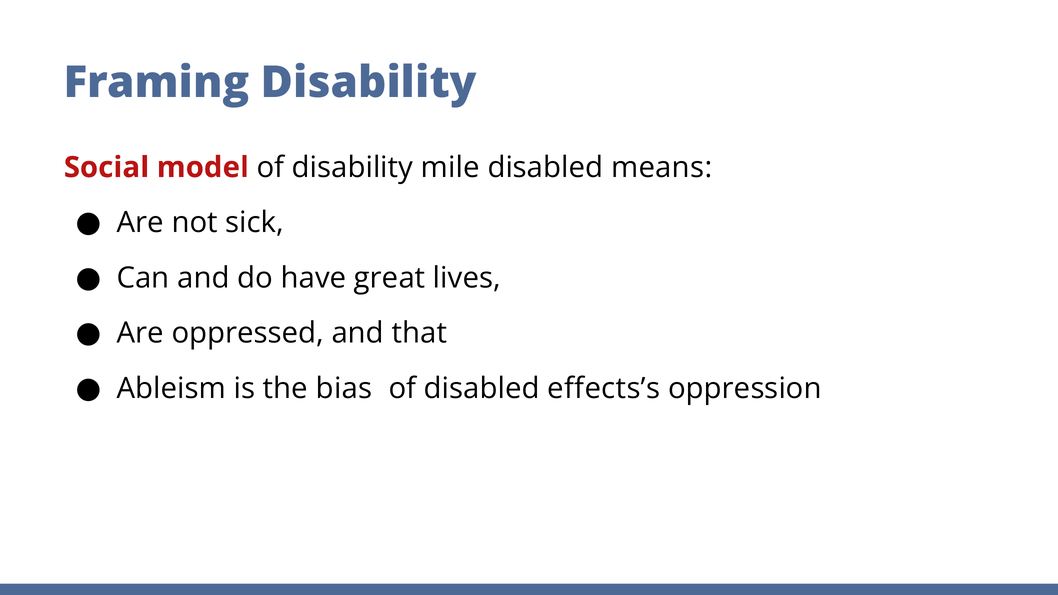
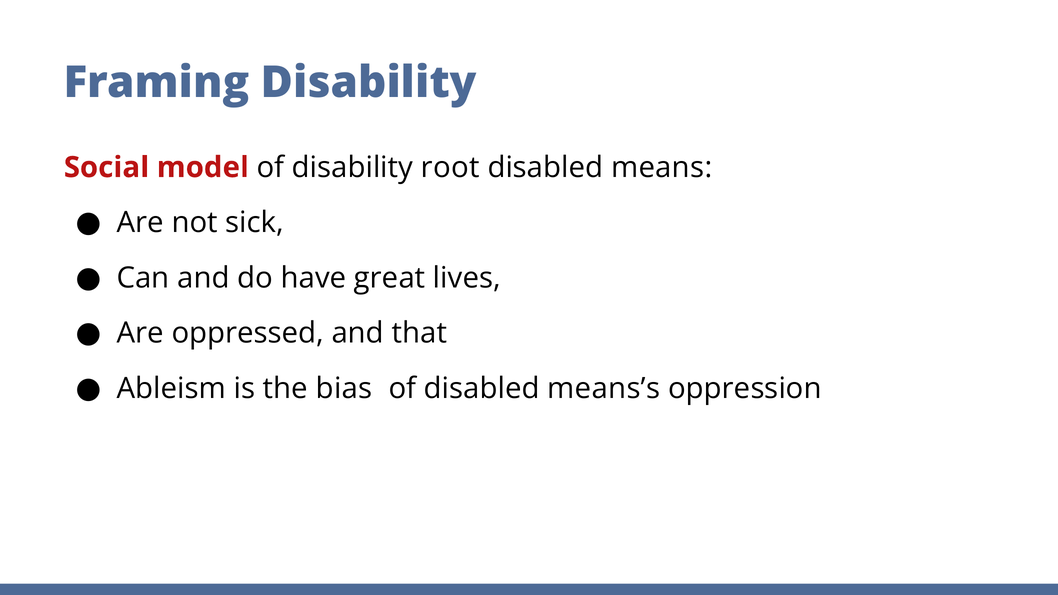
mile: mile -> root (450, 167)
effects’s: effects’s -> means’s (604, 389)
